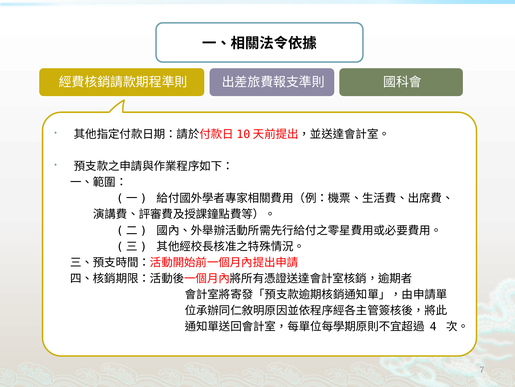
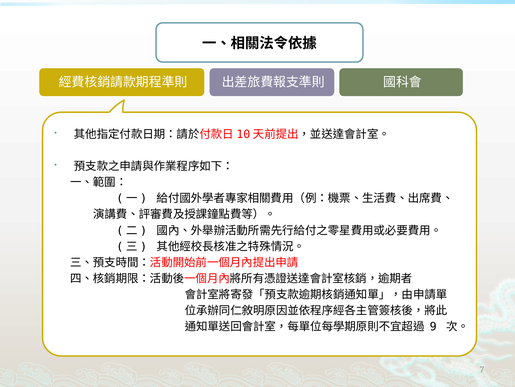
4: 4 -> 9 (433, 326)
